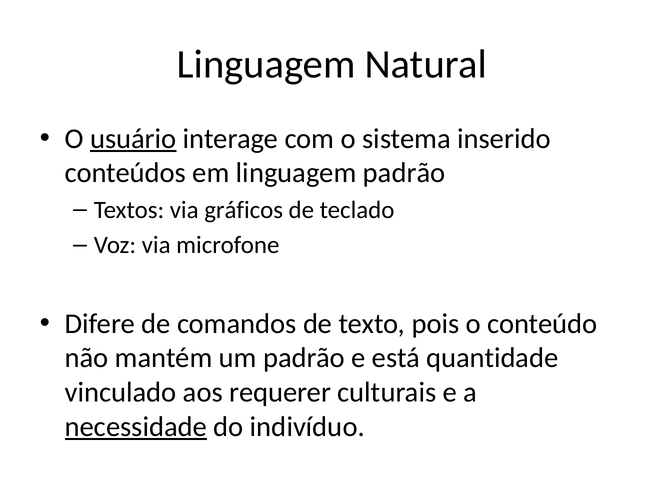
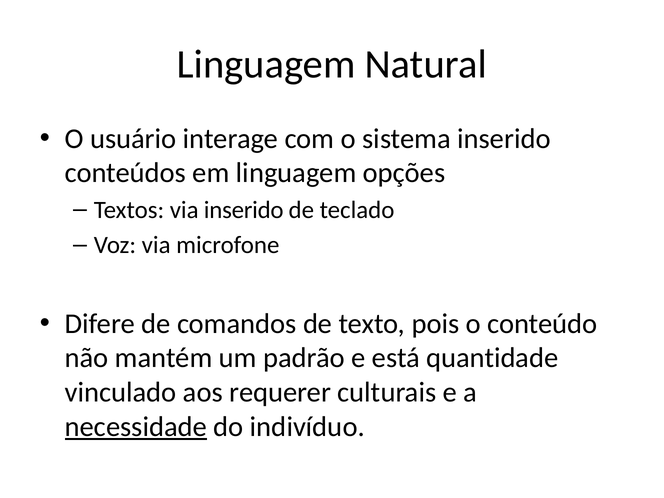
usuário underline: present -> none (133, 139)
linguagem padrão: padrão -> opções (404, 173)
via gráficos: gráficos -> inserido (244, 210)
